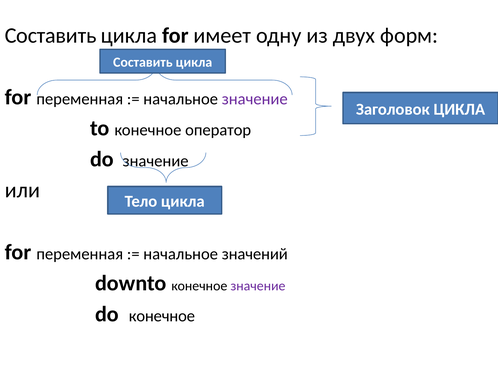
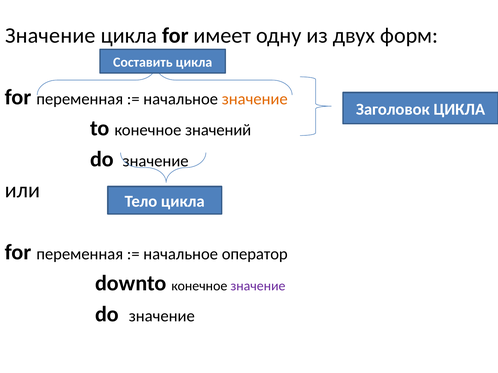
Составить: Составить -> Значение (50, 35)
значение colour: purple -> orange (255, 99)
оператор: оператор -> значений (218, 130)
значений: значений -> оператор (255, 254)
конечное: конечное -> значение (162, 316)
